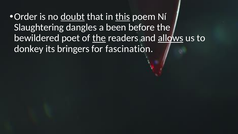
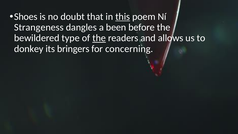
Order: Order -> Shoes (26, 17)
doubt underline: present -> none (73, 17)
Slaughtering: Slaughtering -> Strangeness (39, 27)
poet: poet -> type (71, 38)
allows underline: present -> none (171, 38)
fascination: fascination -> concerning (129, 49)
